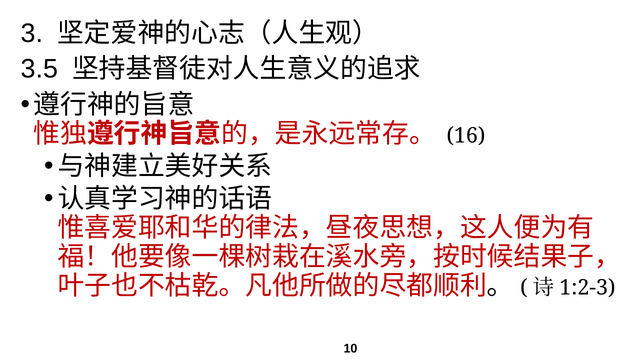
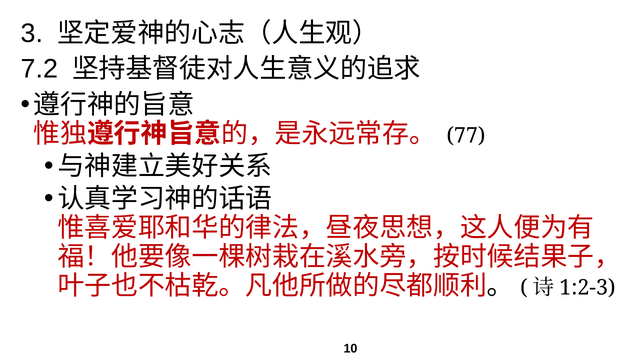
3.5: 3.5 -> 7.2 (40, 69)
16: 16 -> 77 (466, 136)
